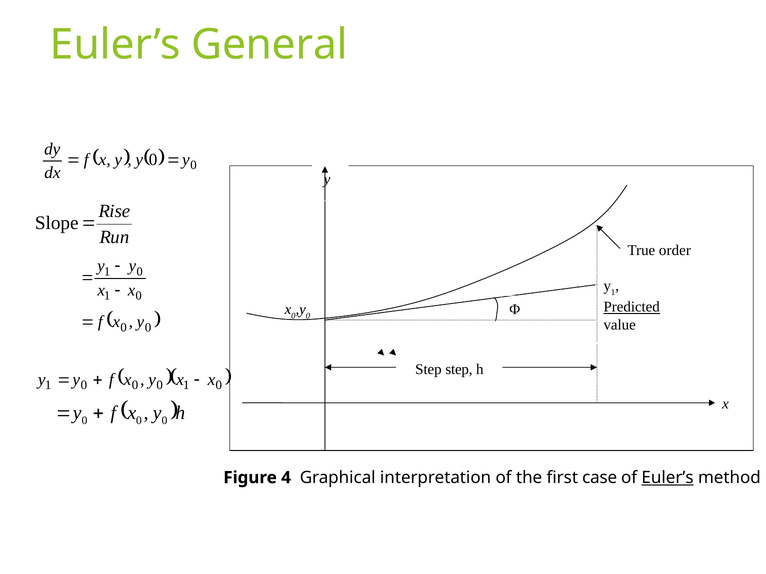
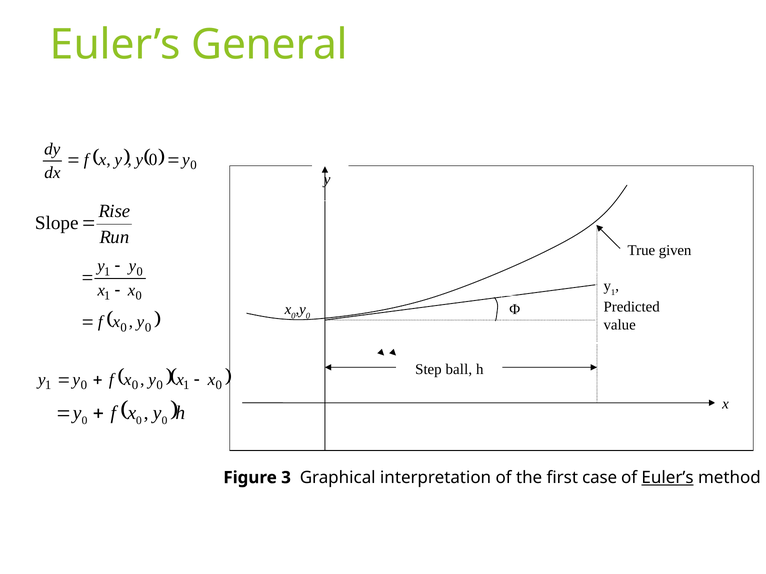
order: order -> given (675, 251)
Predicted underline: present -> none (632, 307)
Step step: step -> ball (459, 370)
4: 4 -> 3 (286, 478)
